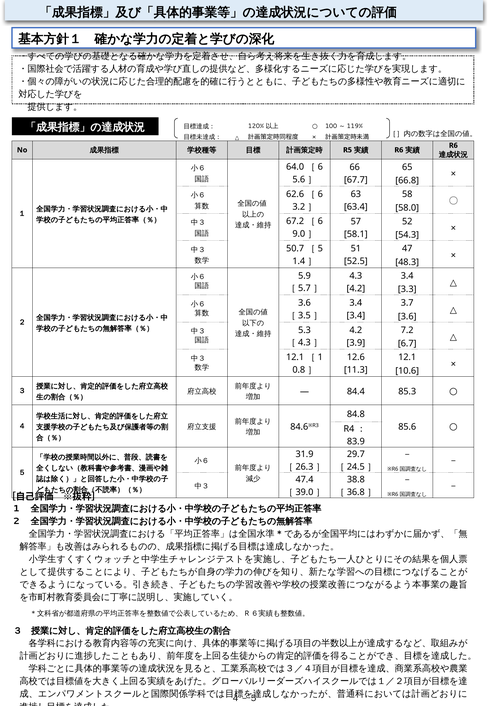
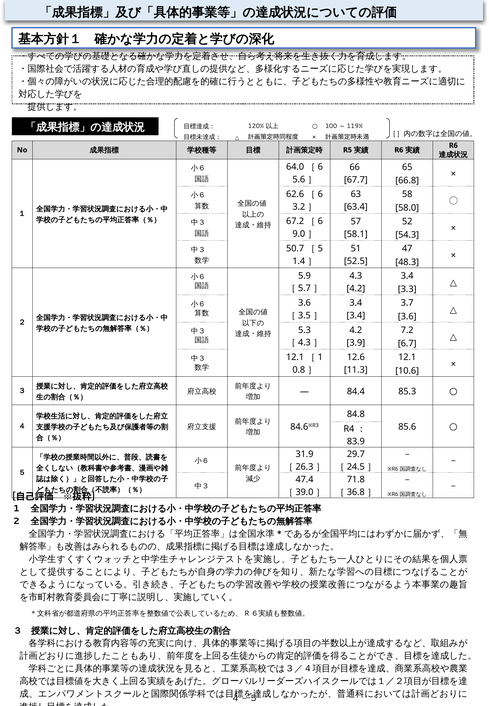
38.8: 38.8 -> 71.8 (356, 480)
